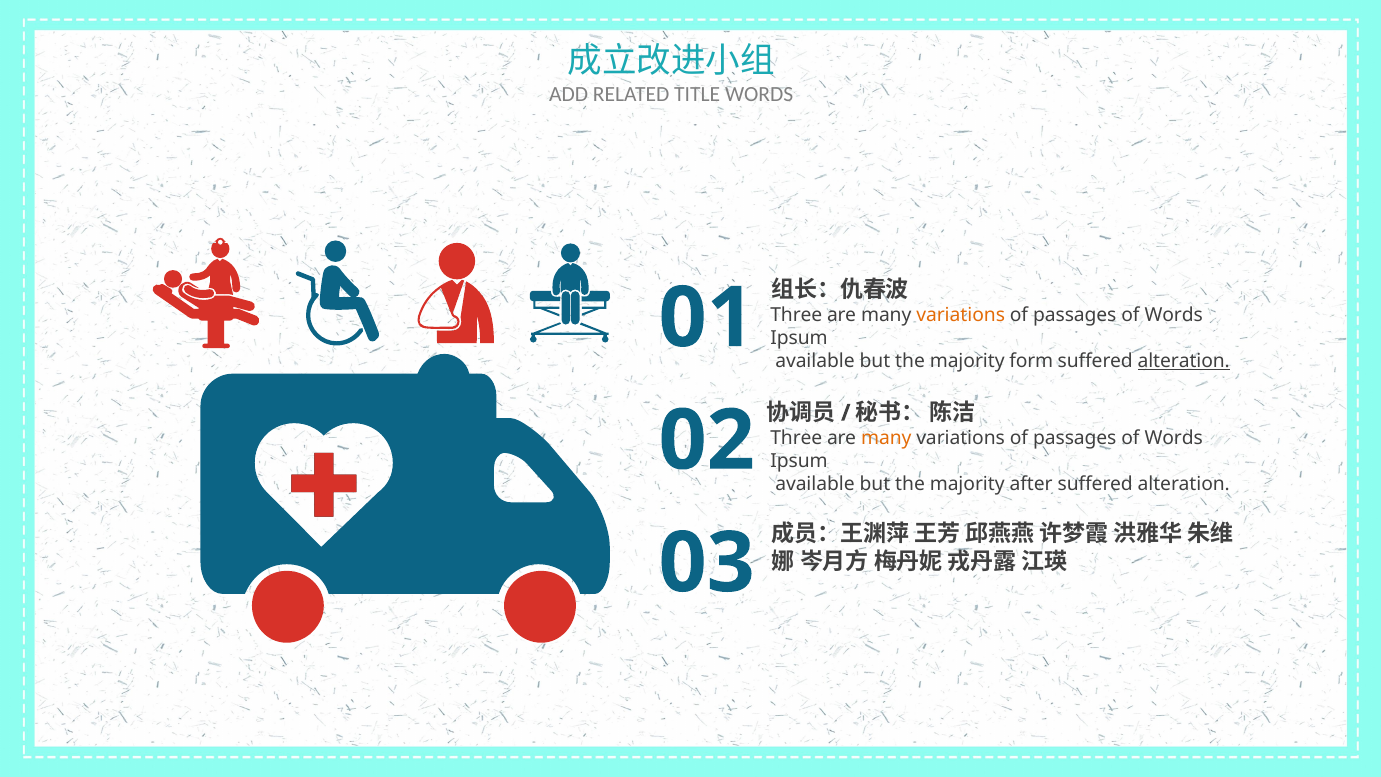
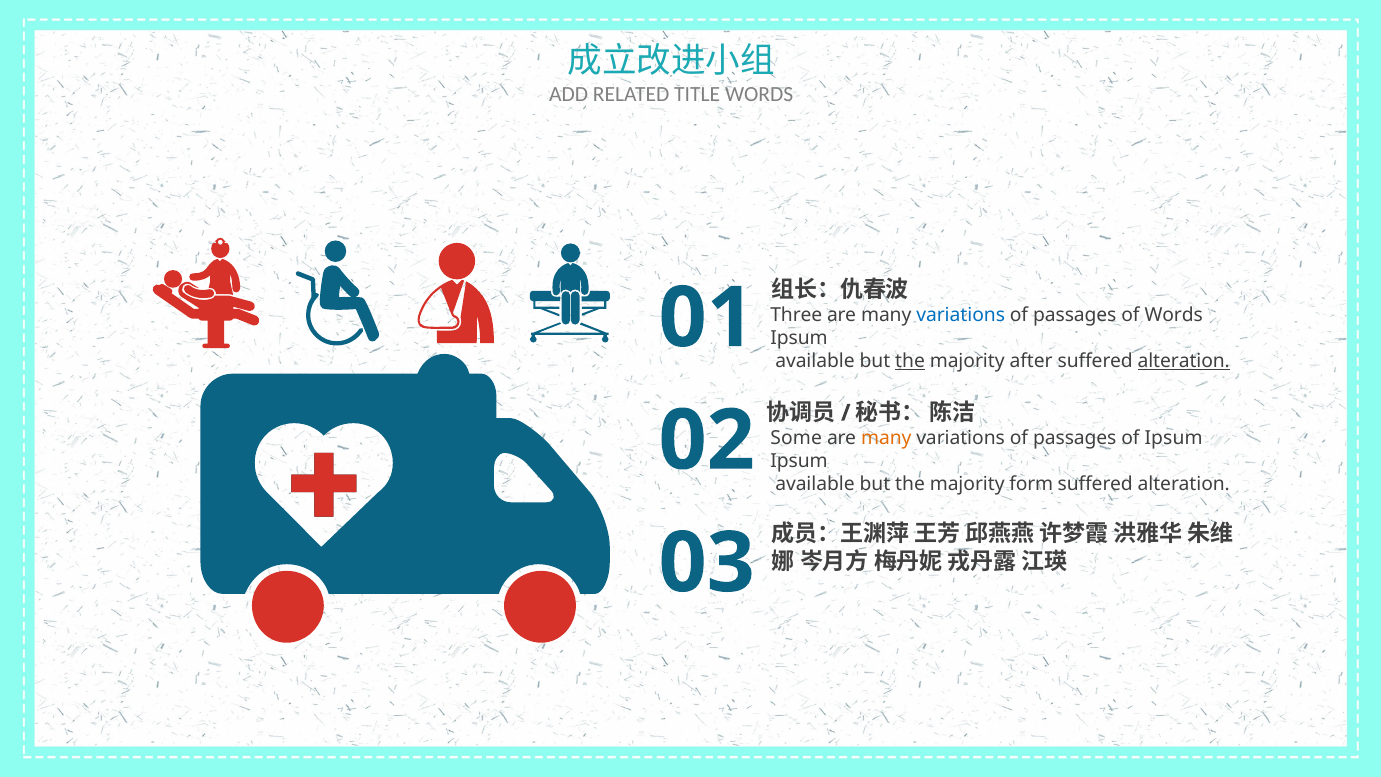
variations colour: orange -> blue (961, 315)
the underline: none -> present (910, 361)
form: form -> after (1031, 361)
Three: Three -> Some (796, 438)
Words: Words -> Ipsum (1174, 438)
after: after -> form (1031, 484)
